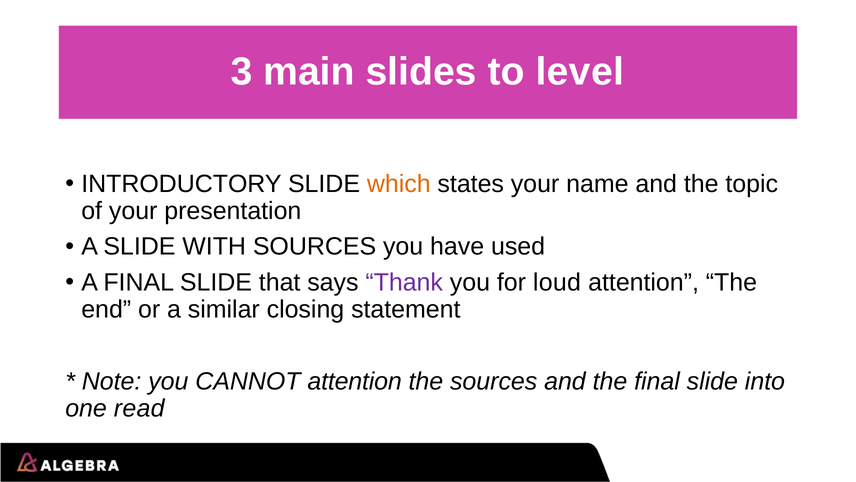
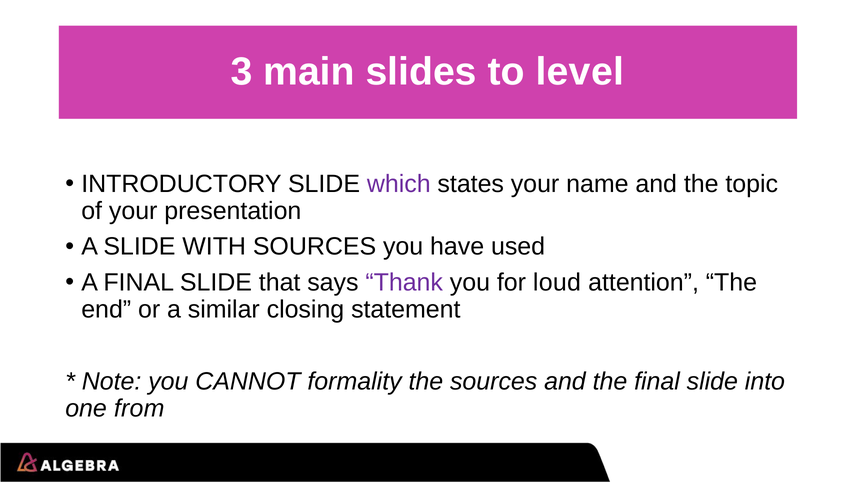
which colour: orange -> purple (399, 184)
CANNOT attention: attention -> formality (355, 381)
read: read -> from (139, 408)
